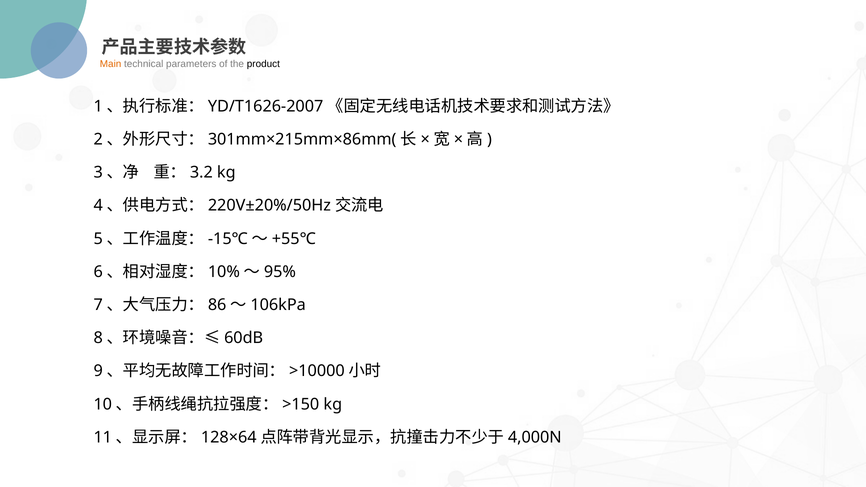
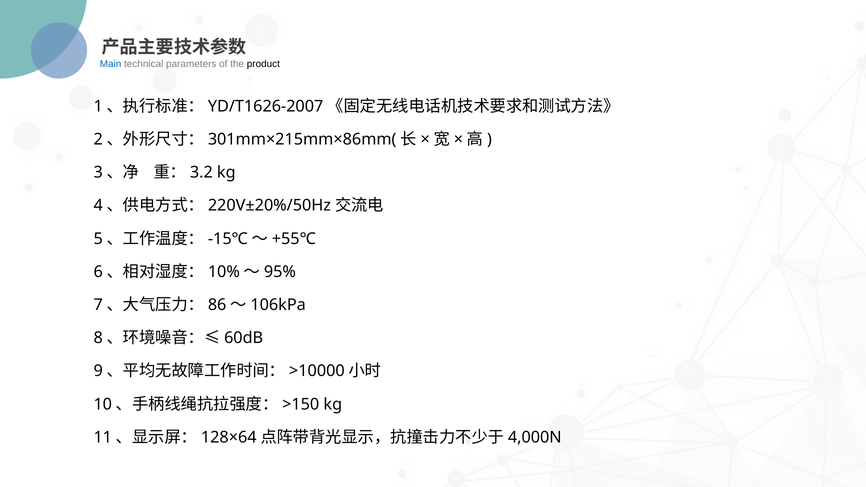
Main colour: orange -> blue (111, 64)
